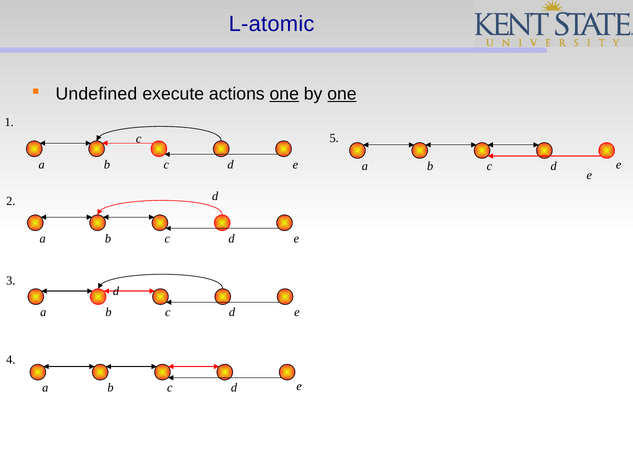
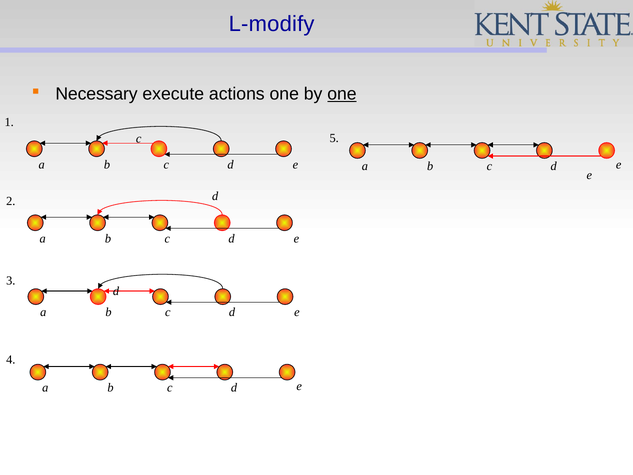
L-atomic: L-atomic -> L-modify (272, 24)
Undefined: Undefined -> Necessary (97, 94)
one underline: present -> none (284, 94)
